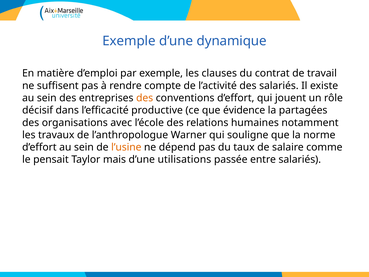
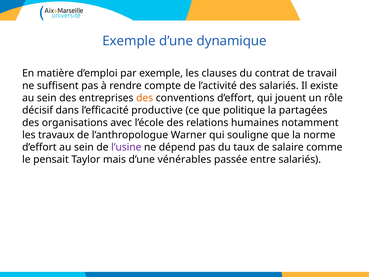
évidence: évidence -> politique (244, 110)
l’usine colour: orange -> purple (126, 147)
utilisations: utilisations -> vénérables (184, 159)
